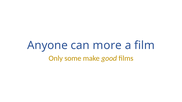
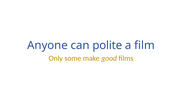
more: more -> polite (107, 45)
